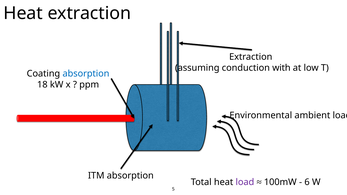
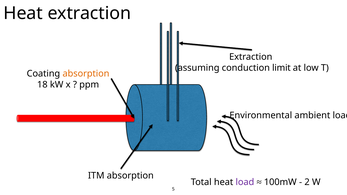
with: with -> limit (281, 68)
absorption colour: blue -> orange (86, 74)
6: 6 -> 2 (307, 182)
